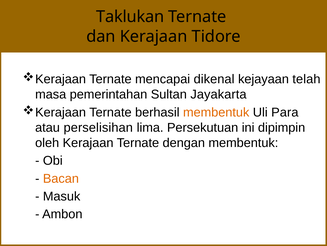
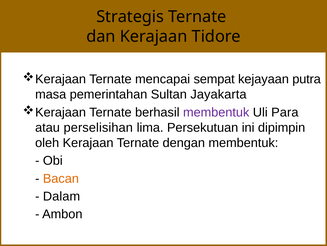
Taklukan: Taklukan -> Strategis (130, 17)
dikenal: dikenal -> sempat (214, 79)
telah: telah -> putra (307, 79)
membentuk colour: orange -> purple (216, 112)
Masuk: Masuk -> Dalam (62, 196)
